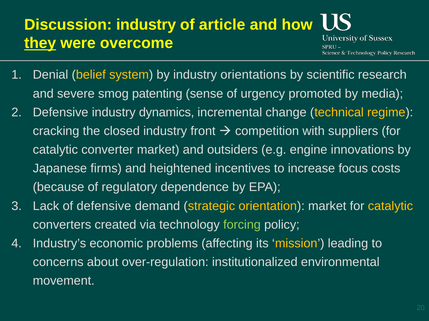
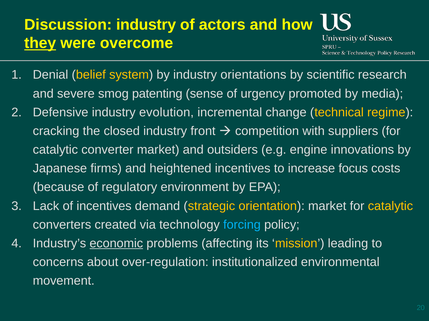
article: article -> actors (222, 25)
dynamics: dynamics -> evolution (166, 113)
dependence: dependence -> environment (195, 188)
of defensive: defensive -> incentives (104, 206)
forcing colour: light green -> light blue (242, 225)
economic underline: none -> present (116, 244)
